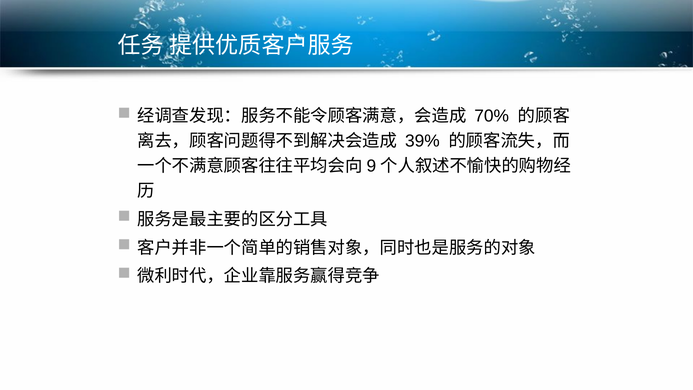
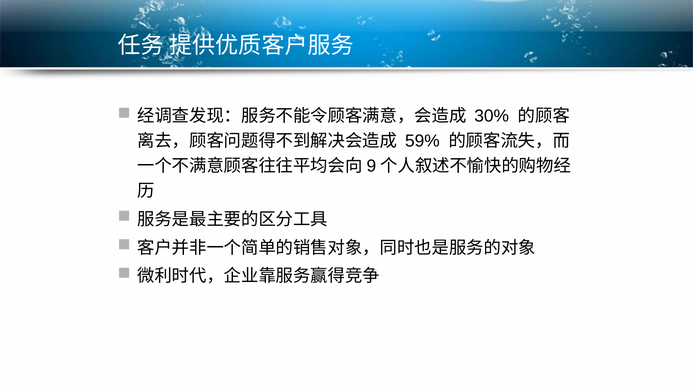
70%: 70% -> 30% (492, 116)
39%: 39% -> 59% (422, 141)
